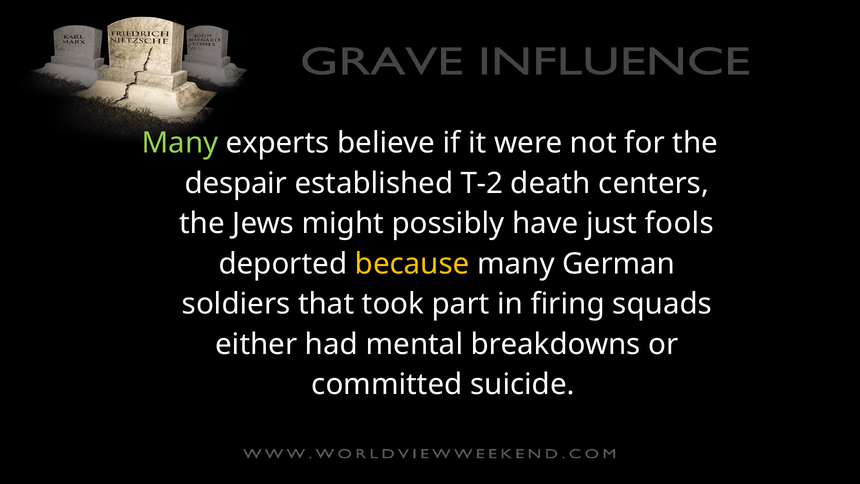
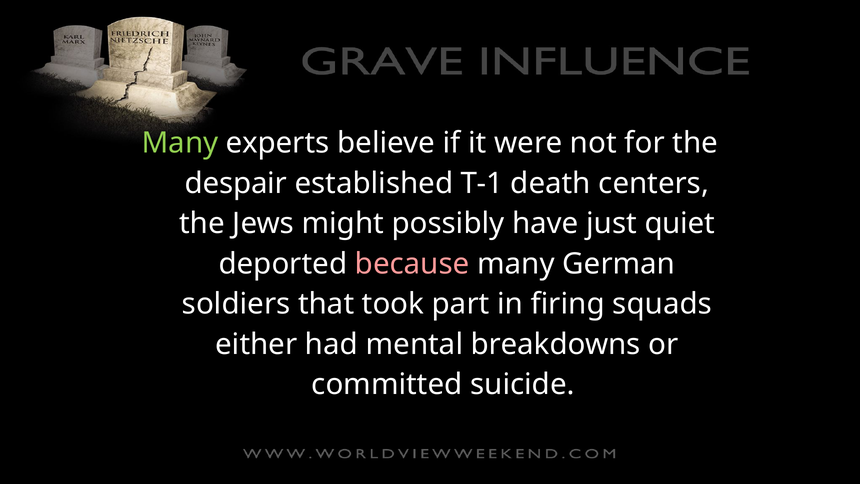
T-2: T-2 -> T-1 (482, 183)
fools: fools -> quiet (680, 223)
because colour: yellow -> pink (412, 264)
